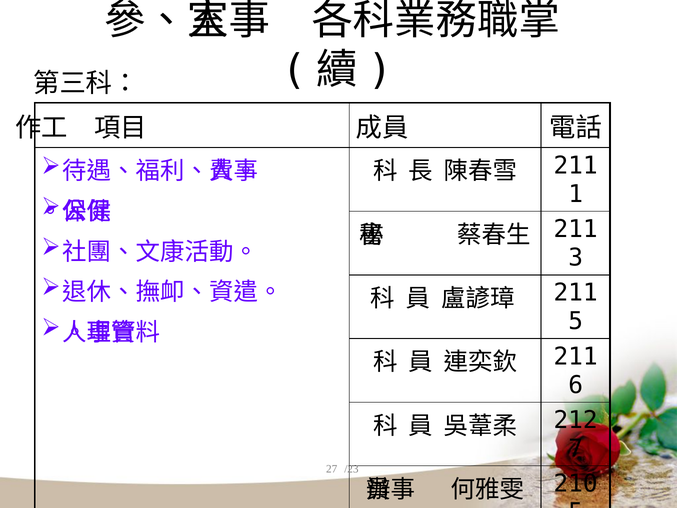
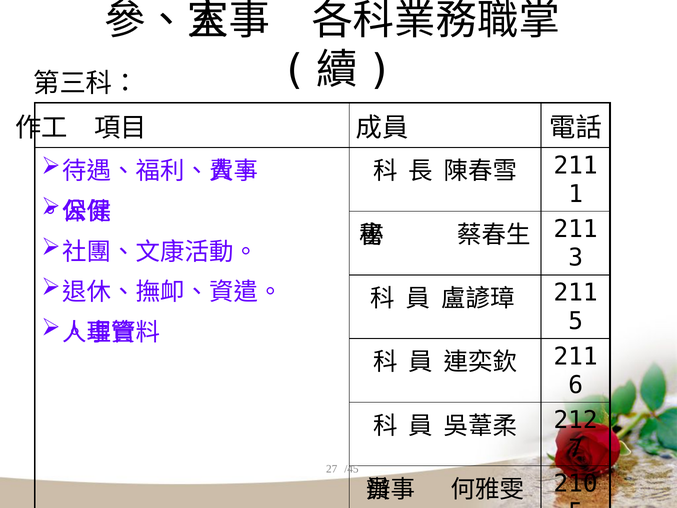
/23: /23 -> /45 (351, 469)
